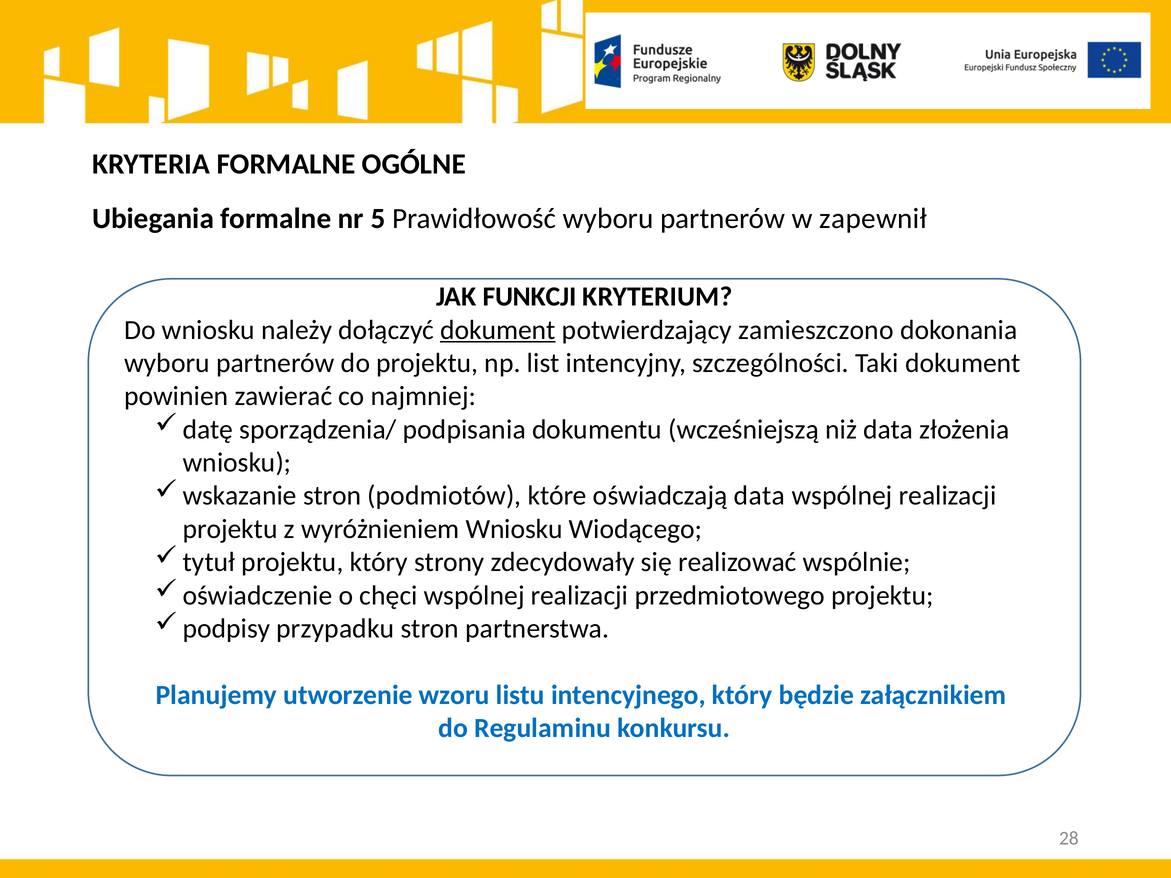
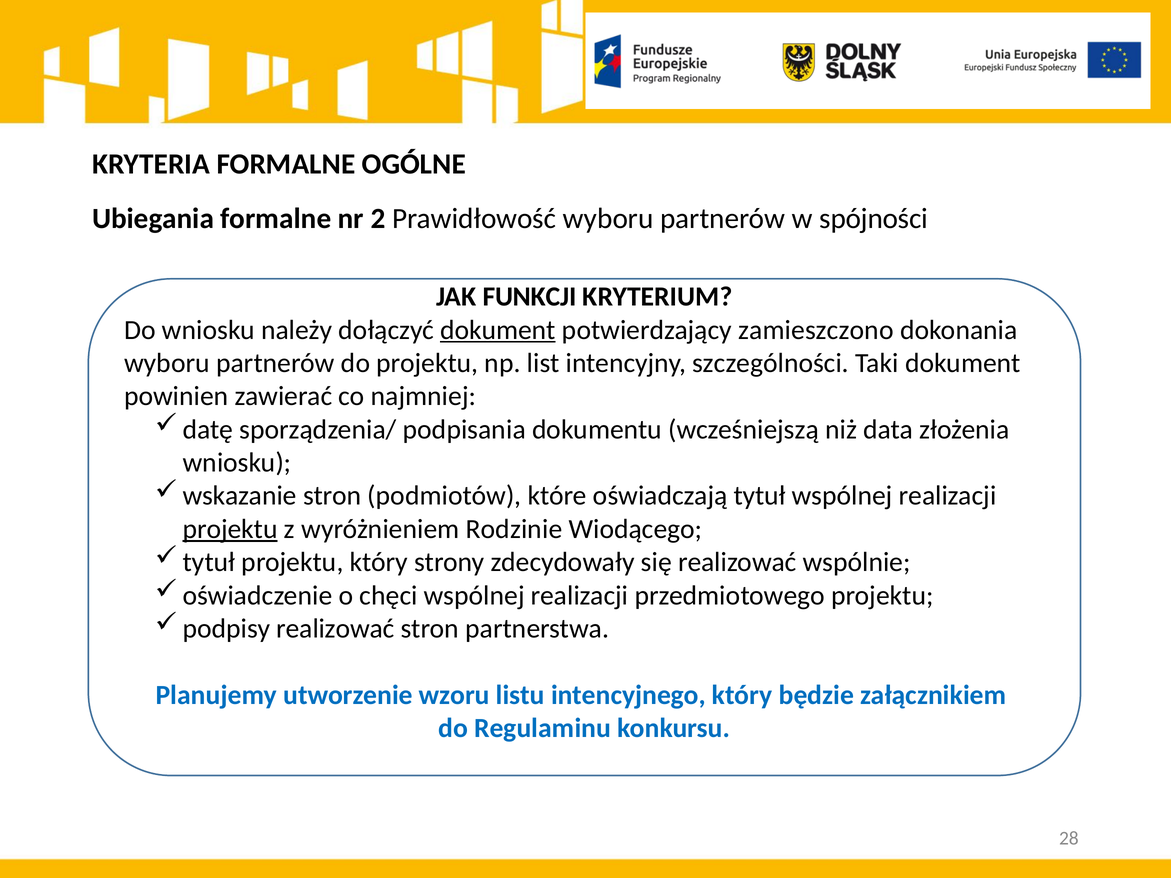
5: 5 -> 2 (378, 218)
zapewnił: zapewnił -> spójności (874, 218)
oświadczają data: data -> tytuł (760, 496)
projektu underline: none -> present (230, 529)
wyróżnieniem Wniosku: Wniosku -> Rodzinie (514, 529)
podpisy przypadku: przypadku -> realizować (335, 629)
